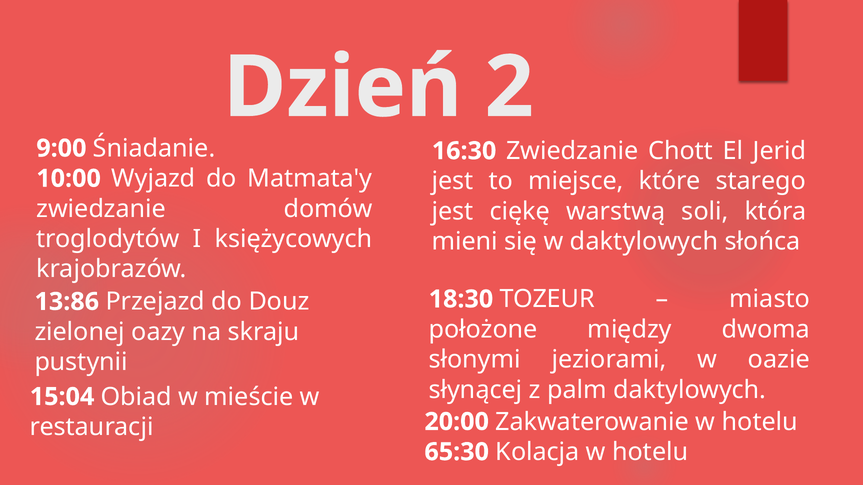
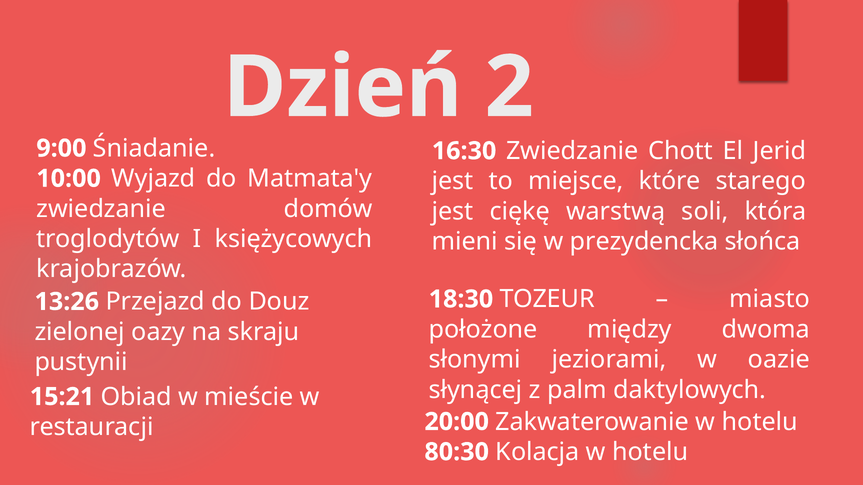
w daktylowych: daktylowych -> prezydencka (644, 242)
13:86: 13:86 -> 13:26 (67, 302)
15:04: 15:04 -> 15:21 (62, 397)
65:30: 65:30 -> 80:30 (457, 452)
